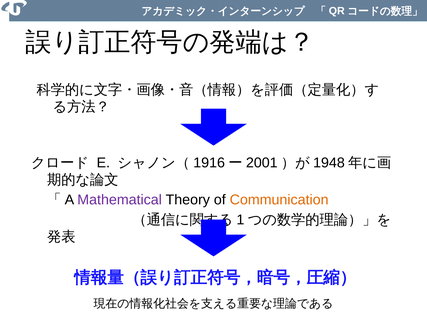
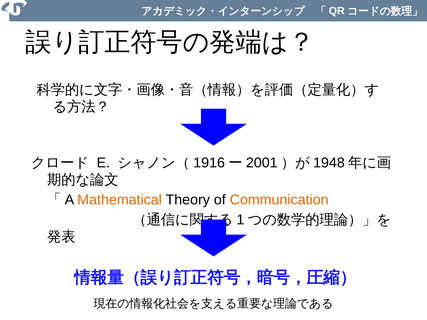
Mathematical colour: purple -> orange (120, 200)
